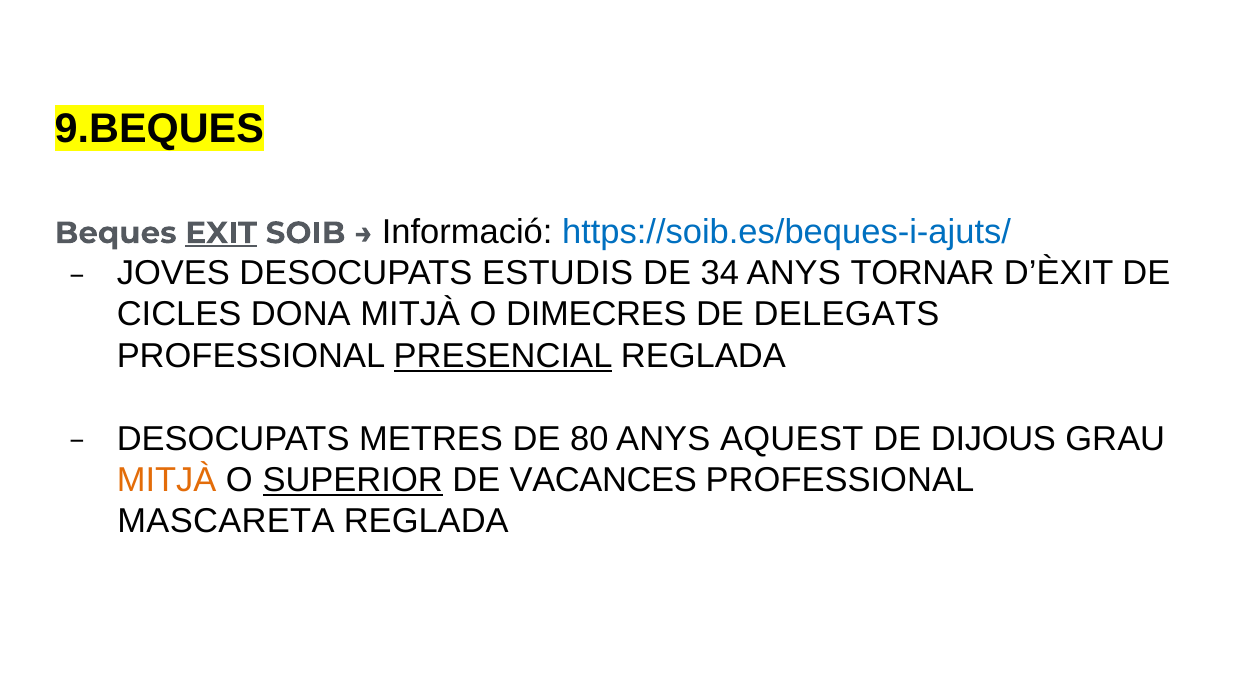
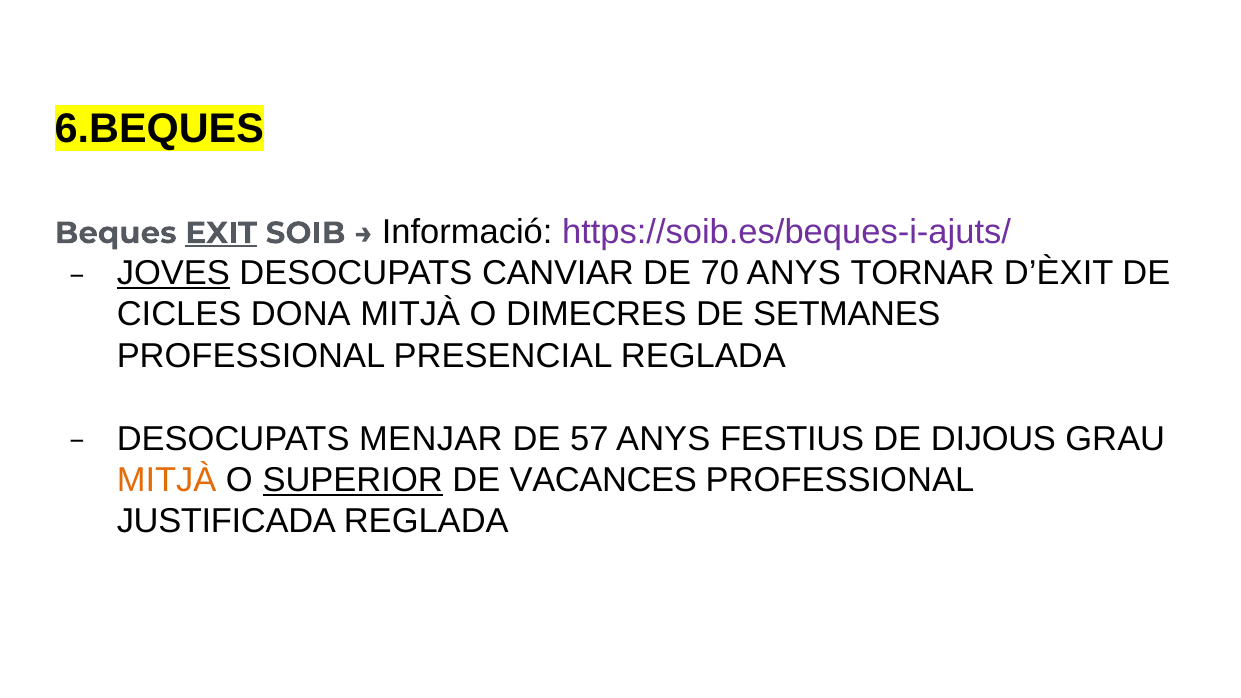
9.BEQUES: 9.BEQUES -> 6.BEQUES (159, 129)
https://soib.es/beques-i-ajuts/ colour: blue -> purple (786, 232)
JOVES underline: none -> present (173, 273)
ESTUDIS: ESTUDIS -> CANVIAR (558, 273)
34: 34 -> 70 (720, 273)
DELEGATS: DELEGATS -> SETMANES (847, 315)
PRESENCIAL underline: present -> none (503, 356)
METRES: METRES -> MENJAR (431, 439)
80: 80 -> 57 (589, 439)
AQUEST: AQUEST -> FESTIUS (792, 439)
MASCARETA: MASCARETA -> JUSTIFICADA (226, 522)
